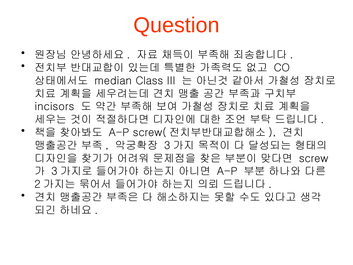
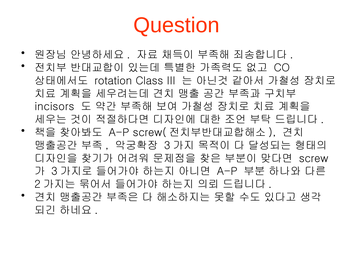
median: median -> rotation (113, 81)
